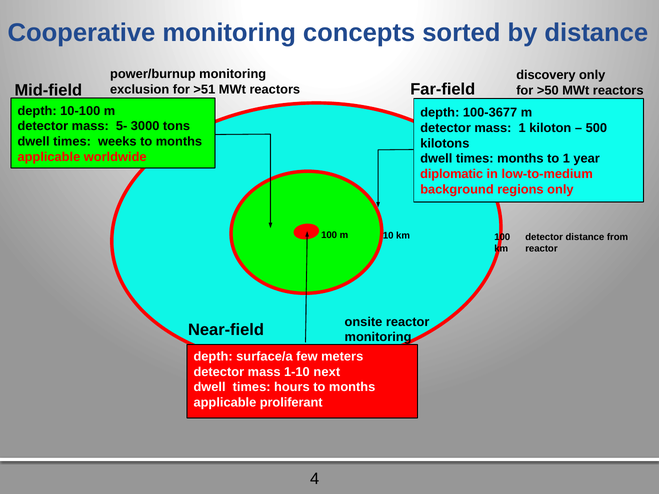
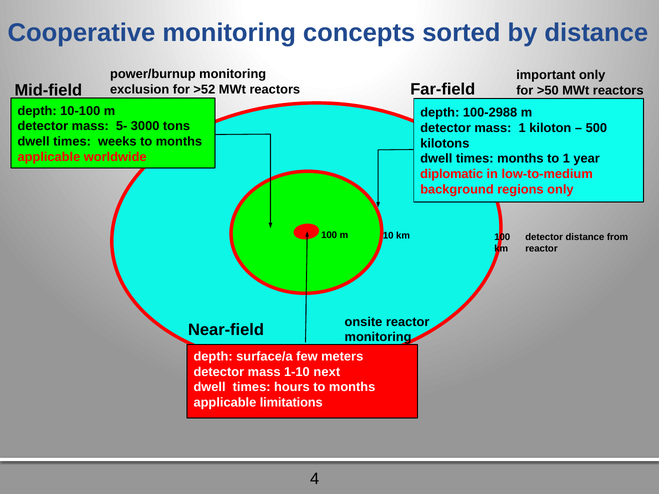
discovery: discovery -> important (546, 75)
>51: >51 -> >52 (204, 89)
100-3677: 100-3677 -> 100-2988 (490, 113)
proliferant: proliferant -> limitations (291, 403)
